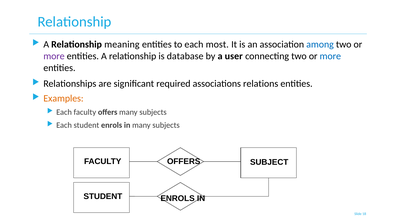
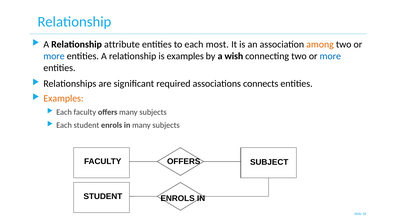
meaning: meaning -> attribute (122, 44)
among colour: blue -> orange (320, 44)
more colour: purple -> blue (54, 56)
is database: database -> examples (185, 56)
user: user -> wish (234, 56)
relations: relations -> connects (261, 84)
